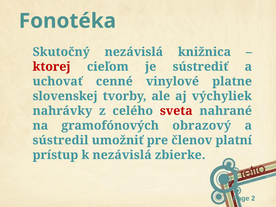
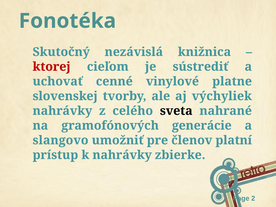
sveta colour: red -> black (176, 111)
obrazový: obrazový -> generácie (202, 126)
sústredil: sústredil -> slangovo (61, 140)
k nezávislá: nezávislá -> nahrávky (122, 155)
